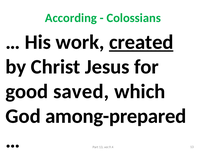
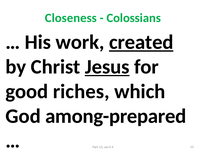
According: According -> Closeness (71, 18)
Jesus underline: none -> present (107, 67)
saved: saved -> riches (81, 92)
